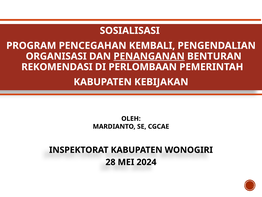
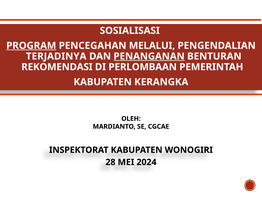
PROGRAM underline: none -> present (31, 46)
KEMBALI: KEMBALI -> MELALUI (152, 46)
ORGANISASI: ORGANISASI -> TERJADINYA (56, 56)
KEBIJAKAN: KEBIJAKAN -> KERANGKA (161, 82)
